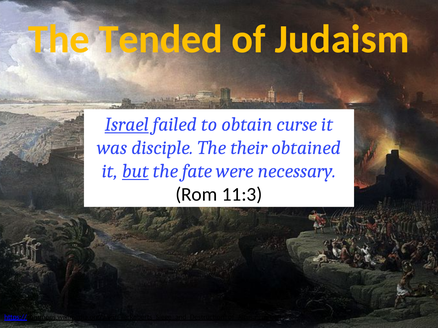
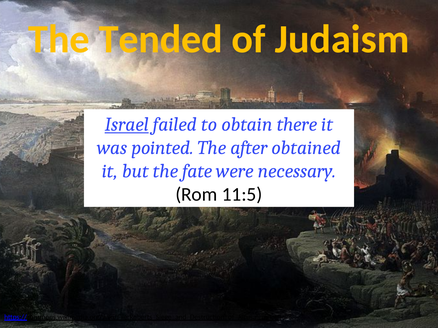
curse: curse -> there (297, 125)
disciple: disciple -> pointed (163, 148)
their: their -> after (249, 148)
but underline: present -> none (135, 171)
11:3: 11:3 -> 11:5 (242, 195)
